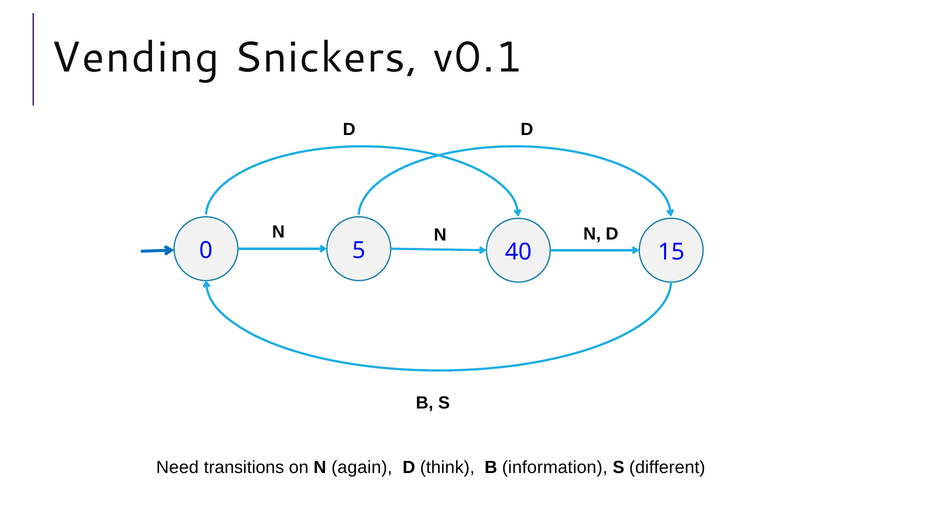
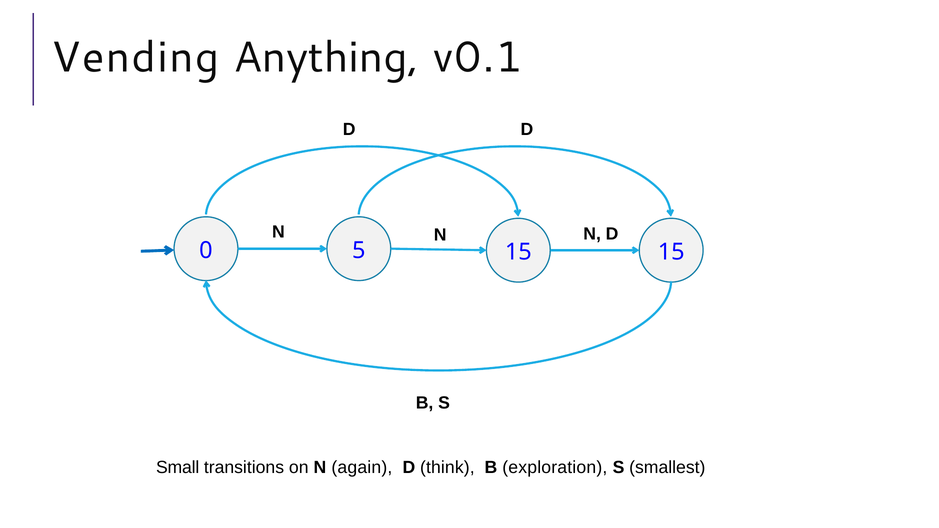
Snickers: Snickers -> Anything (326, 58)
5 40: 40 -> 15 (518, 252)
Need: Need -> Small (178, 467)
information: information -> exploration (555, 467)
different: different -> smallest (667, 467)
